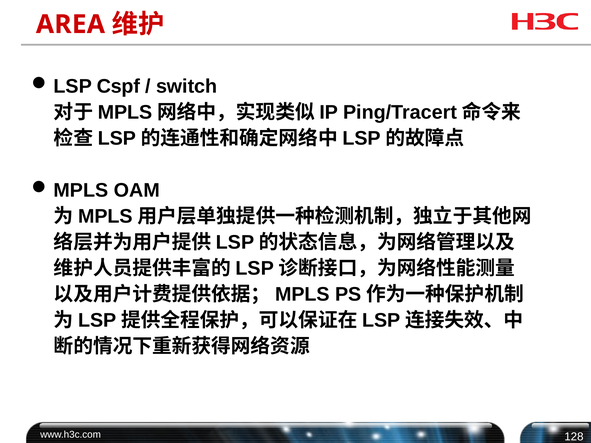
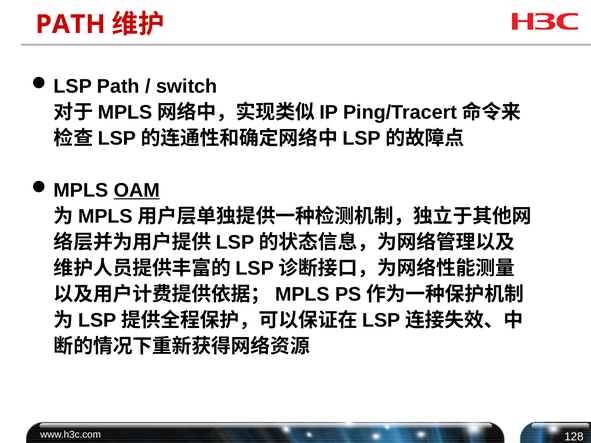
AREA: AREA -> PATH (71, 24)
Cspf: Cspf -> Path (118, 87)
OAM underline: none -> present (137, 191)
